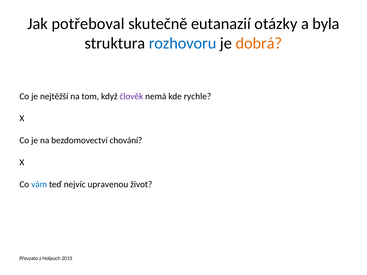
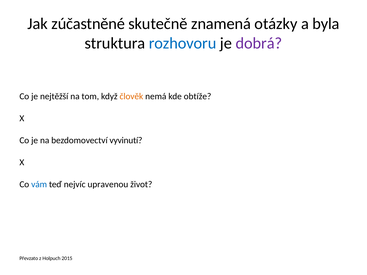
potřeboval: potřeboval -> zúčastněné (88, 24)
eutanazií: eutanazií -> znamená (221, 24)
dobrá colour: orange -> purple (259, 43)
člověk colour: purple -> orange (131, 96)
rychle: rychle -> obtíže (198, 96)
chování: chování -> vyvinutí (126, 140)
